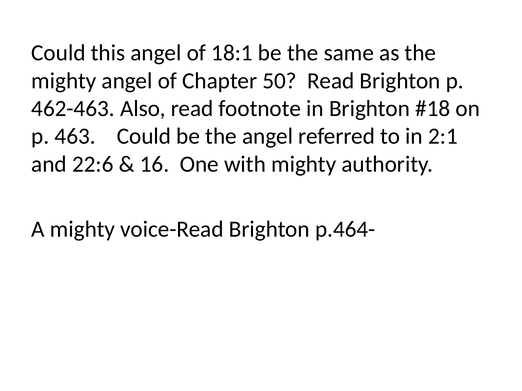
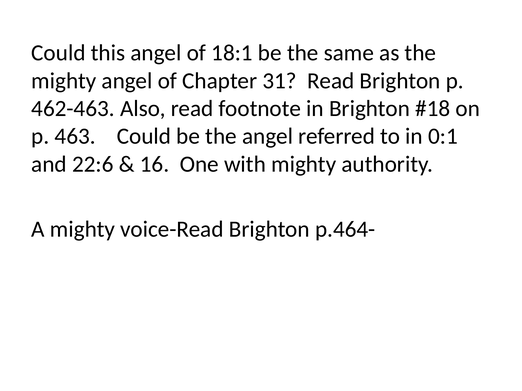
50: 50 -> 31 (280, 81)
2:1: 2:1 -> 0:1 (443, 136)
